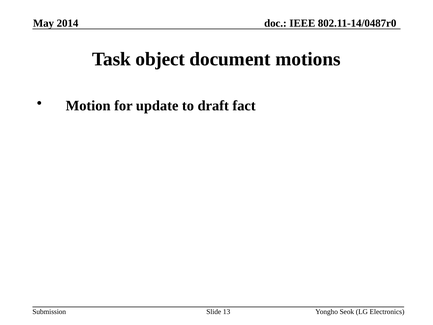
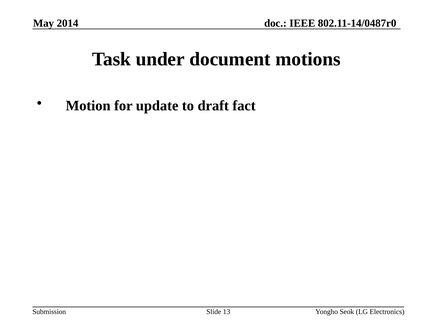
object: object -> under (160, 59)
